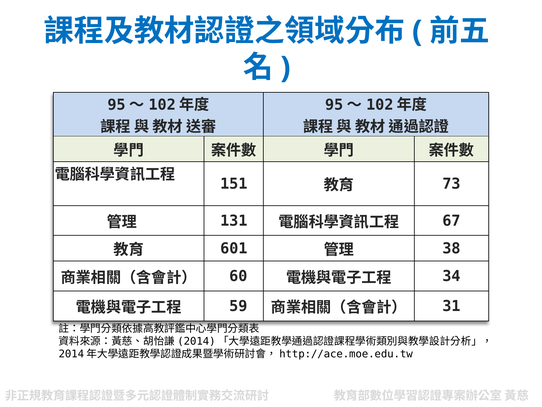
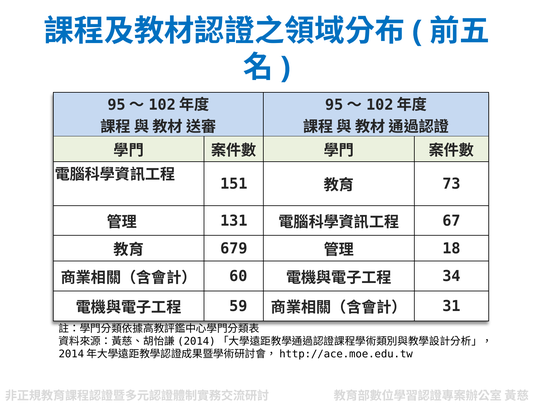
601: 601 -> 679 (234, 248)
38: 38 -> 18 (451, 248)
